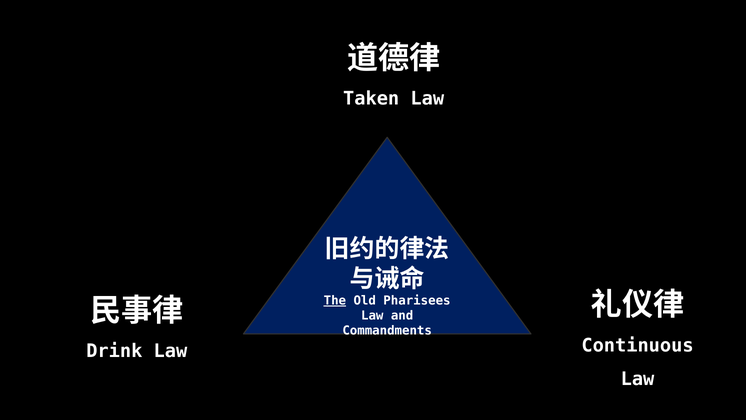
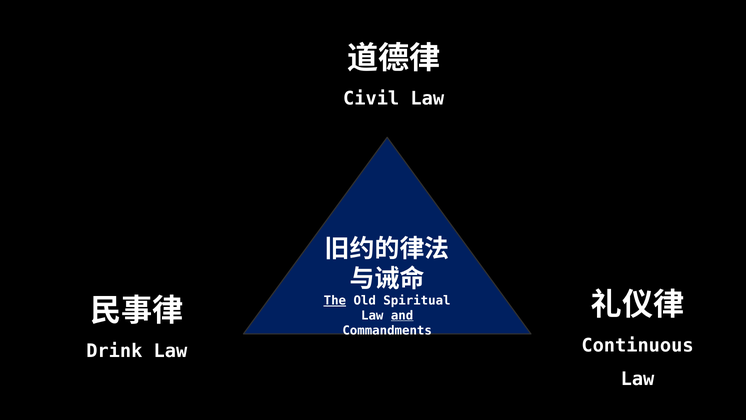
Taken: Taken -> Civil (371, 99)
Pharisees: Pharisees -> Spiritual (417, 300)
and underline: none -> present (402, 315)
